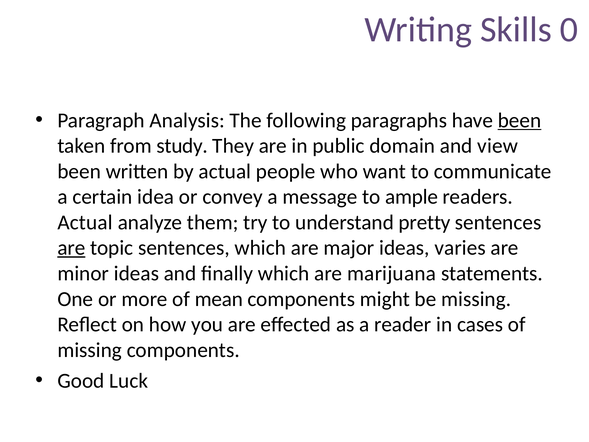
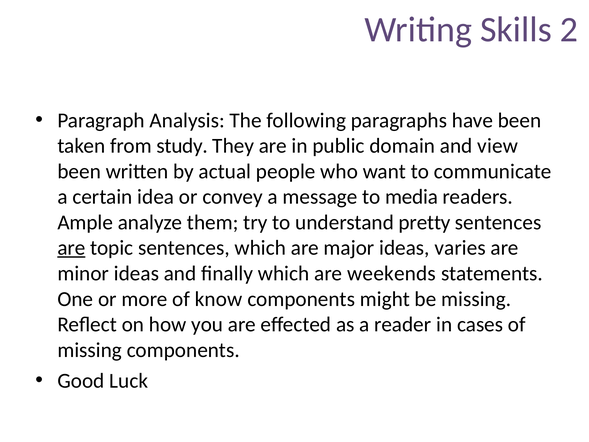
0: 0 -> 2 (569, 29)
been underline: present -> none (520, 120)
ample: ample -> media (412, 197)
Actual: Actual -> Ample (85, 222)
marijuana: marijuana -> weekends (392, 273)
mean: mean -> know (219, 299)
